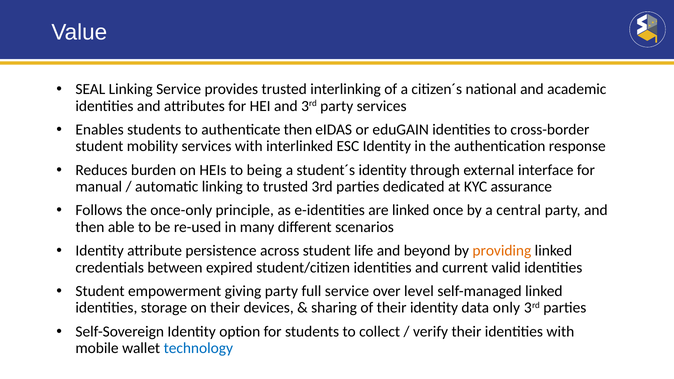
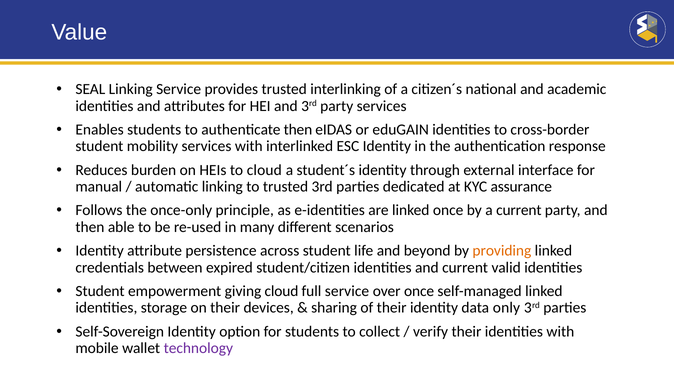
to being: being -> cloud (264, 170)
a central: central -> current (519, 210)
giving party: party -> cloud (282, 291)
over level: level -> once (419, 291)
technology colour: blue -> purple (198, 348)
